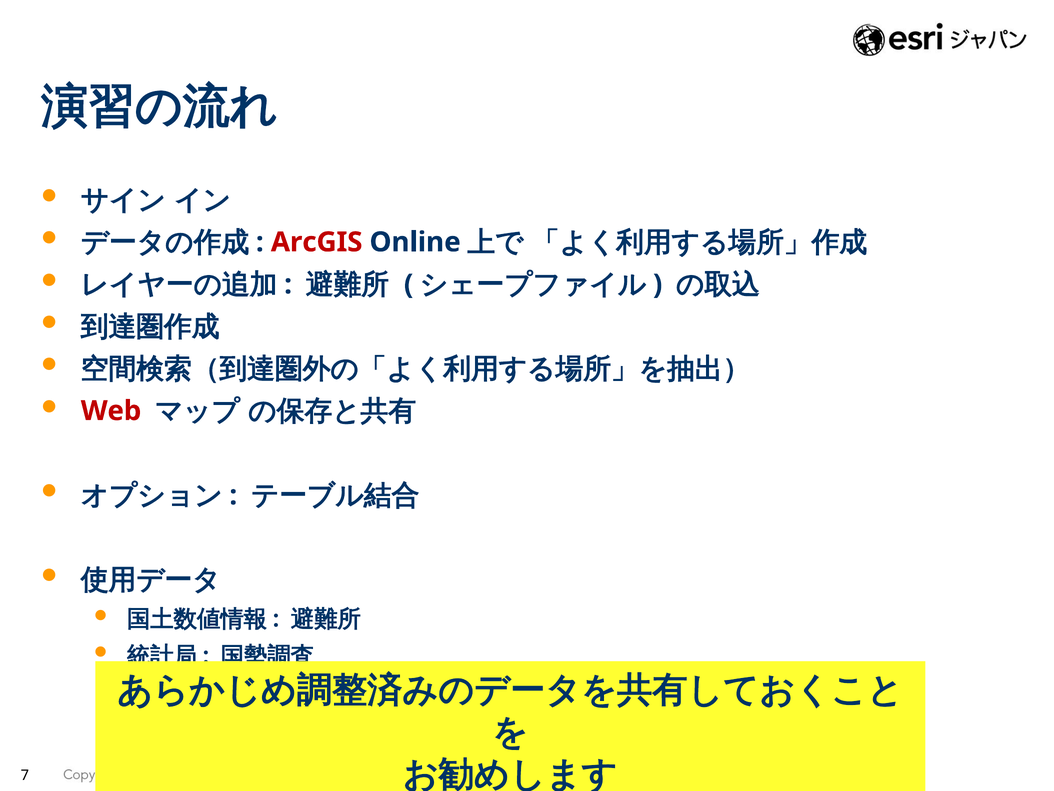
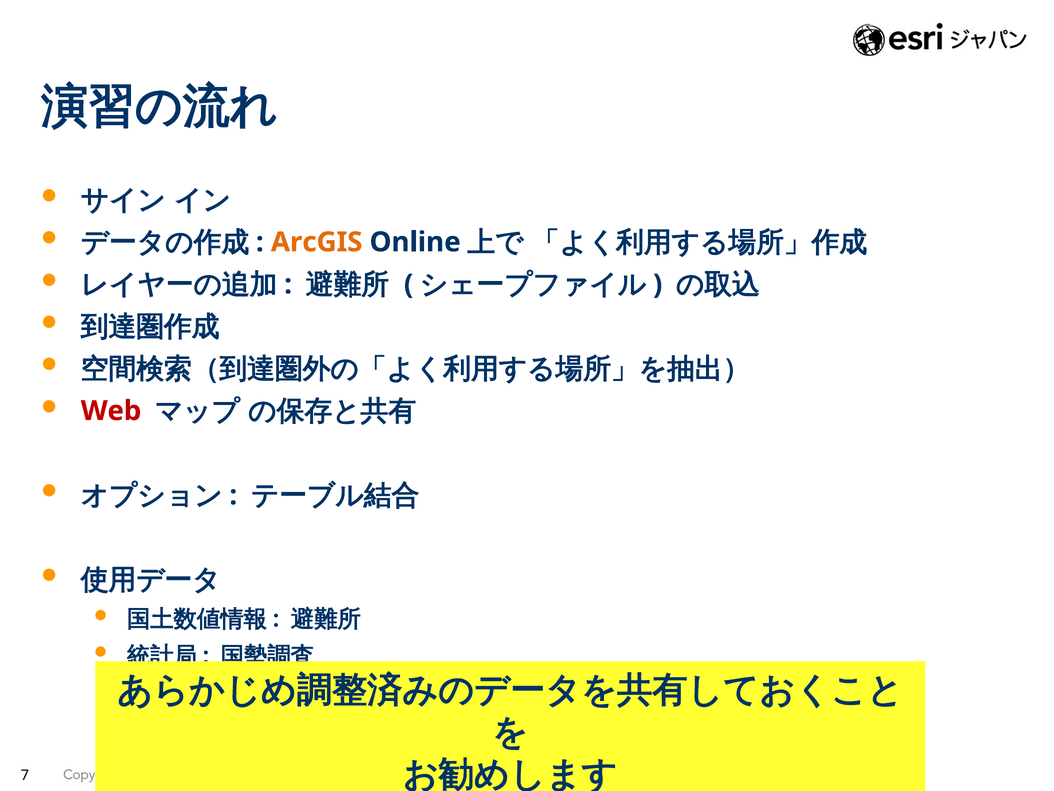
ArcGIS colour: red -> orange (317, 242)
